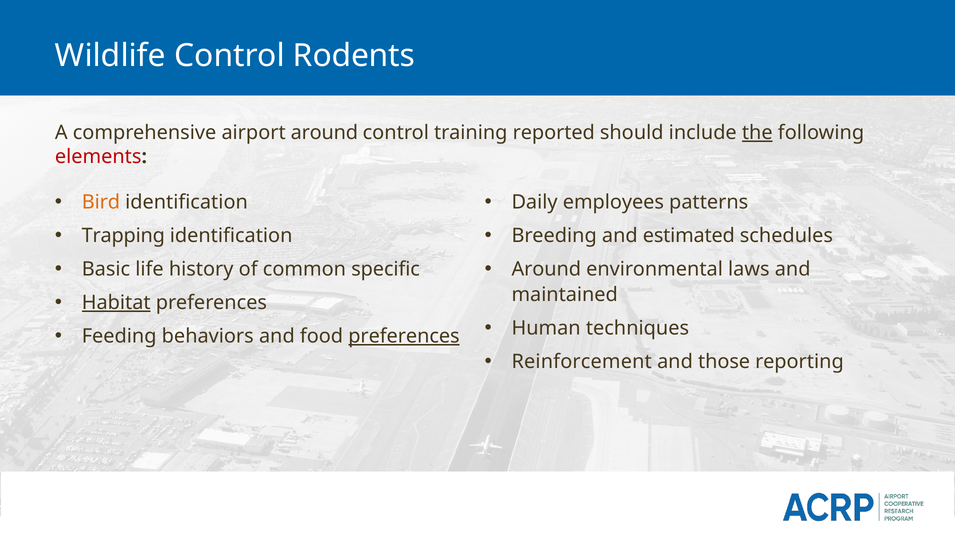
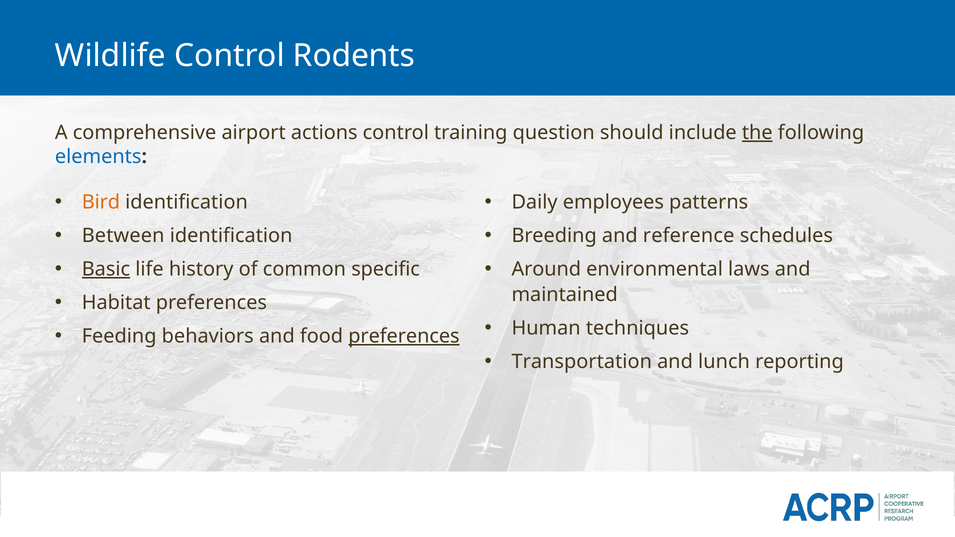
airport around: around -> actions (324, 133)
reported: reported -> question (554, 133)
elements colour: red -> blue (98, 157)
Trapping: Trapping -> Between (123, 236)
estimated: estimated -> reference (689, 236)
Basic underline: none -> present (106, 269)
Habitat underline: present -> none (116, 303)
Reinforcement: Reinforcement -> Transportation (582, 362)
those: those -> lunch (724, 362)
